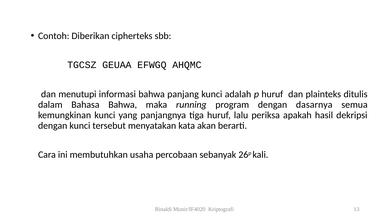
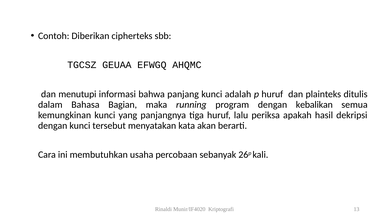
Bahasa Bahwa: Bahwa -> Bagian (123, 105)
dasarnya: dasarnya -> kebalikan (314, 105)
